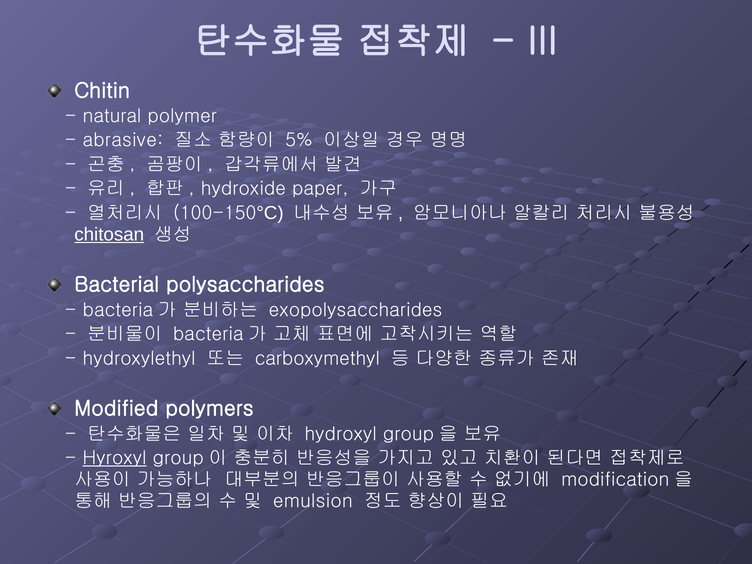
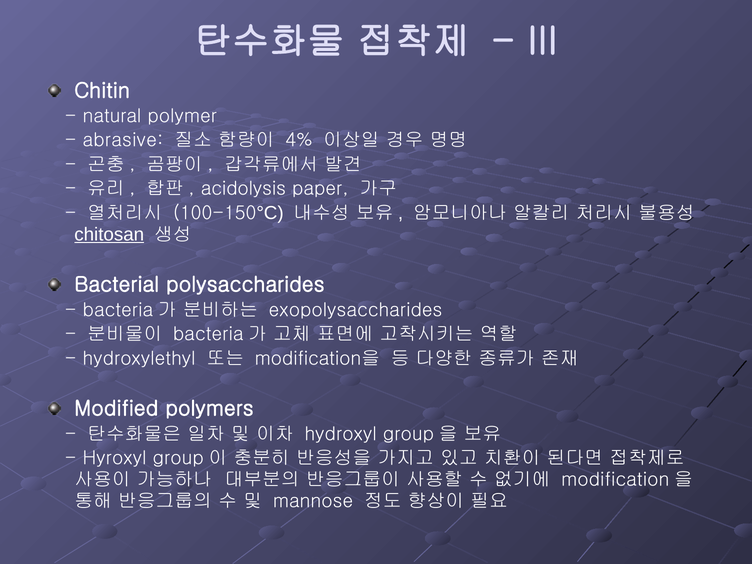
5%: 5% -> 4% (299, 140)
hydroxide: hydroxide -> acidolysis (243, 189)
carboxymethyl: carboxymethyl -> modification을 (317, 358)
Hyroxyl underline: present -> none (115, 458)
emulsion: emulsion -> mannose (313, 501)
